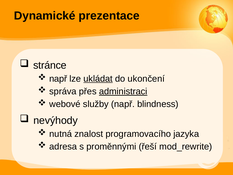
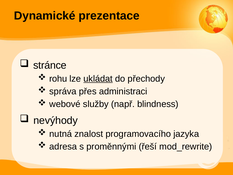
např: např -> rohu (58, 79)
ukončení: ukončení -> přechody (146, 79)
administraci underline: present -> none (123, 91)
